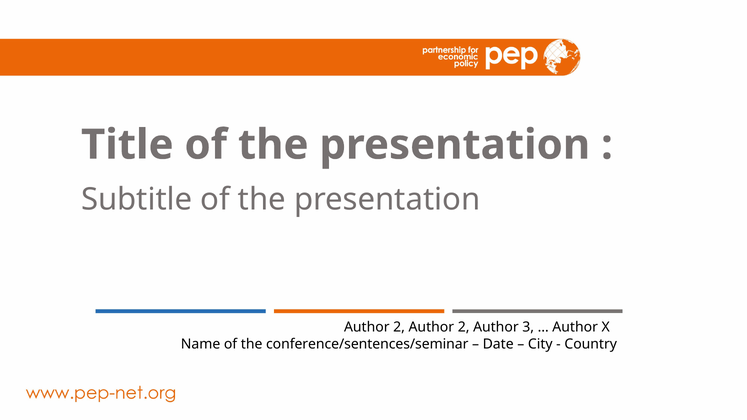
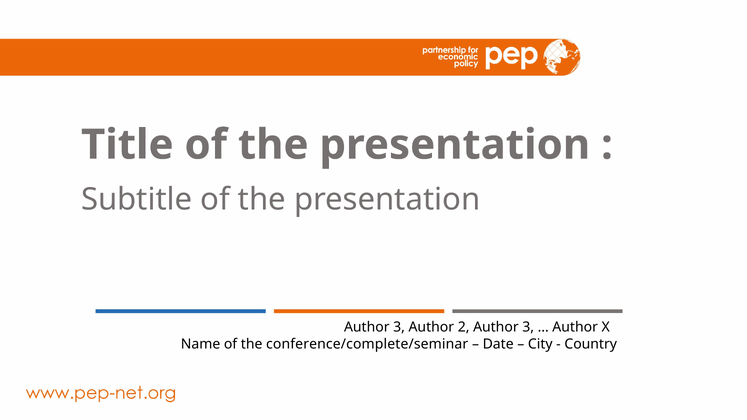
2: 2 -> 3 (399, 327)
conference/sentences/seminar: conference/sentences/seminar -> conference/complete/seminar (367, 344)
